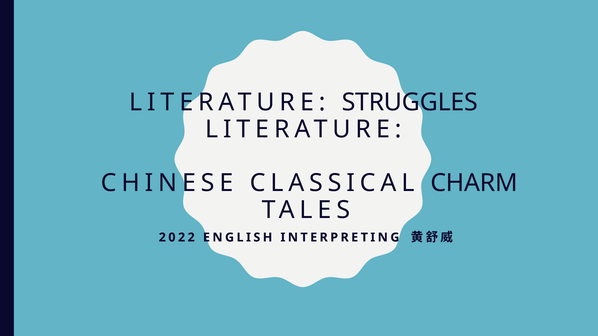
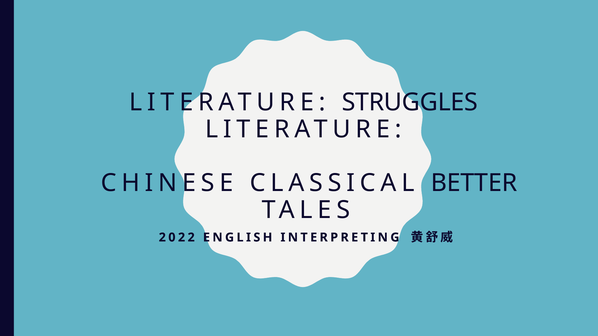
CHARM: CHARM -> BETTER (474, 183)
